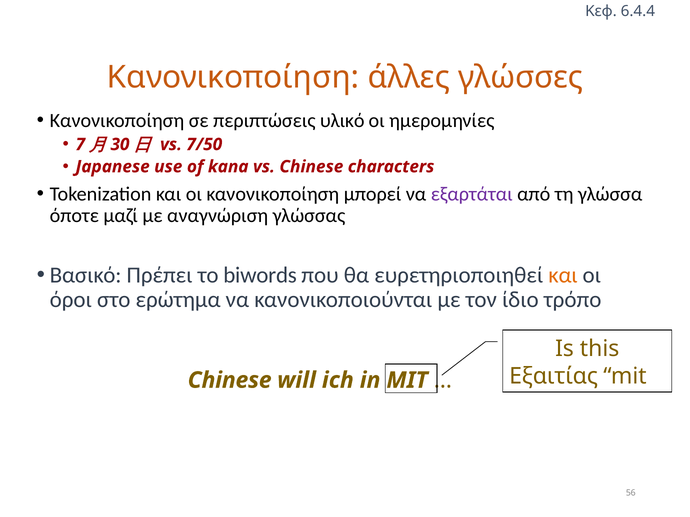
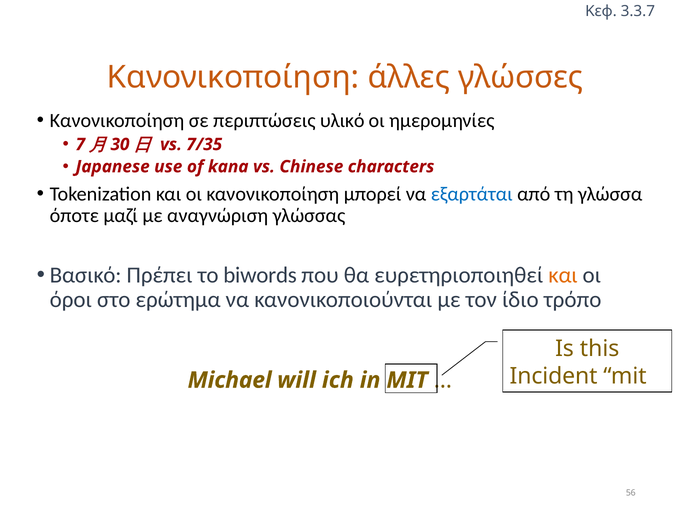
6.4.4: 6.4.4 -> 3.3.7 (638, 11)
7/50: 7/50 -> 7/35 (204, 145)
εξαρτάται colour: purple -> blue (472, 194)
Εξαιτίας: Εξαιτίας -> Incident (554, 377)
Chinese: Chinese -> Michael (230, 381)
